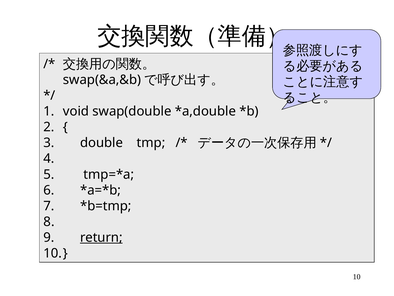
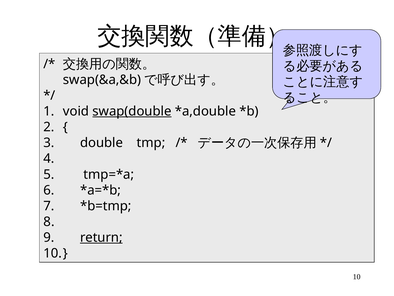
swap(double underline: none -> present (132, 111)
